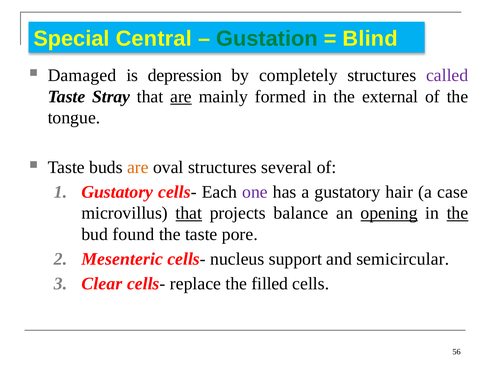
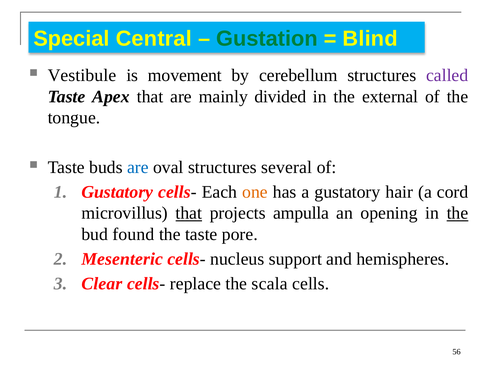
Damaged: Damaged -> Vestibule (82, 76)
depression: depression -> movement (185, 76)
completely: completely -> cerebellum (298, 76)
Stray: Stray -> Apex (111, 97)
are underline: present -> none (181, 97)
formed: formed -> divided (280, 97)
are colour: orange -> blue (138, 167)
one colour: purple -> orange (255, 192)
case: case -> cord (453, 192)
balance: balance -> ampulla (301, 213)
opening underline: present -> none (389, 213)
semicircular: semicircular -> hemispheres (403, 259)
filled: filled -> scala (270, 284)
